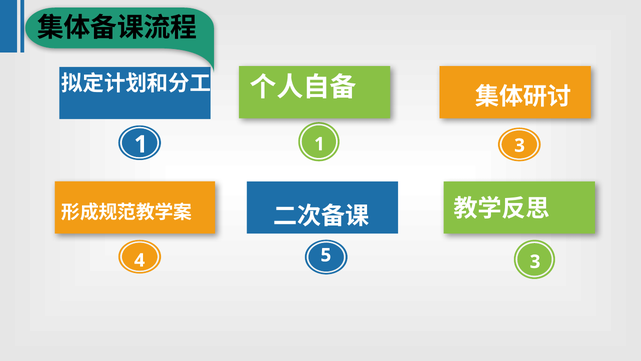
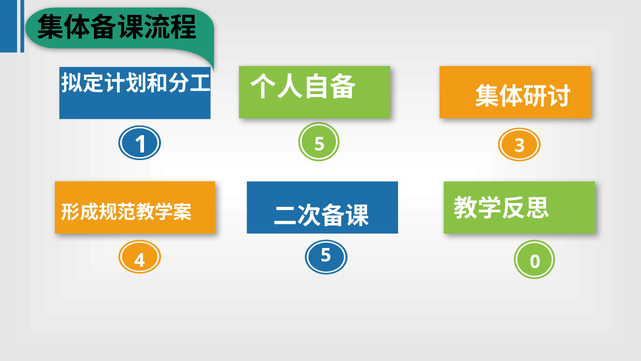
1 1: 1 -> 5 (319, 144)
5 3: 3 -> 0 (535, 262)
